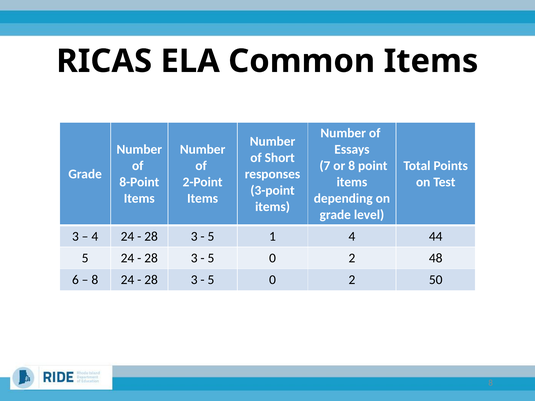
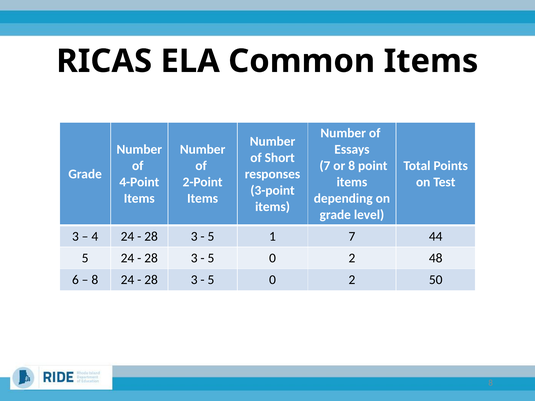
8-Point: 8-Point -> 4-Point (139, 182)
1 4: 4 -> 7 (352, 237)
